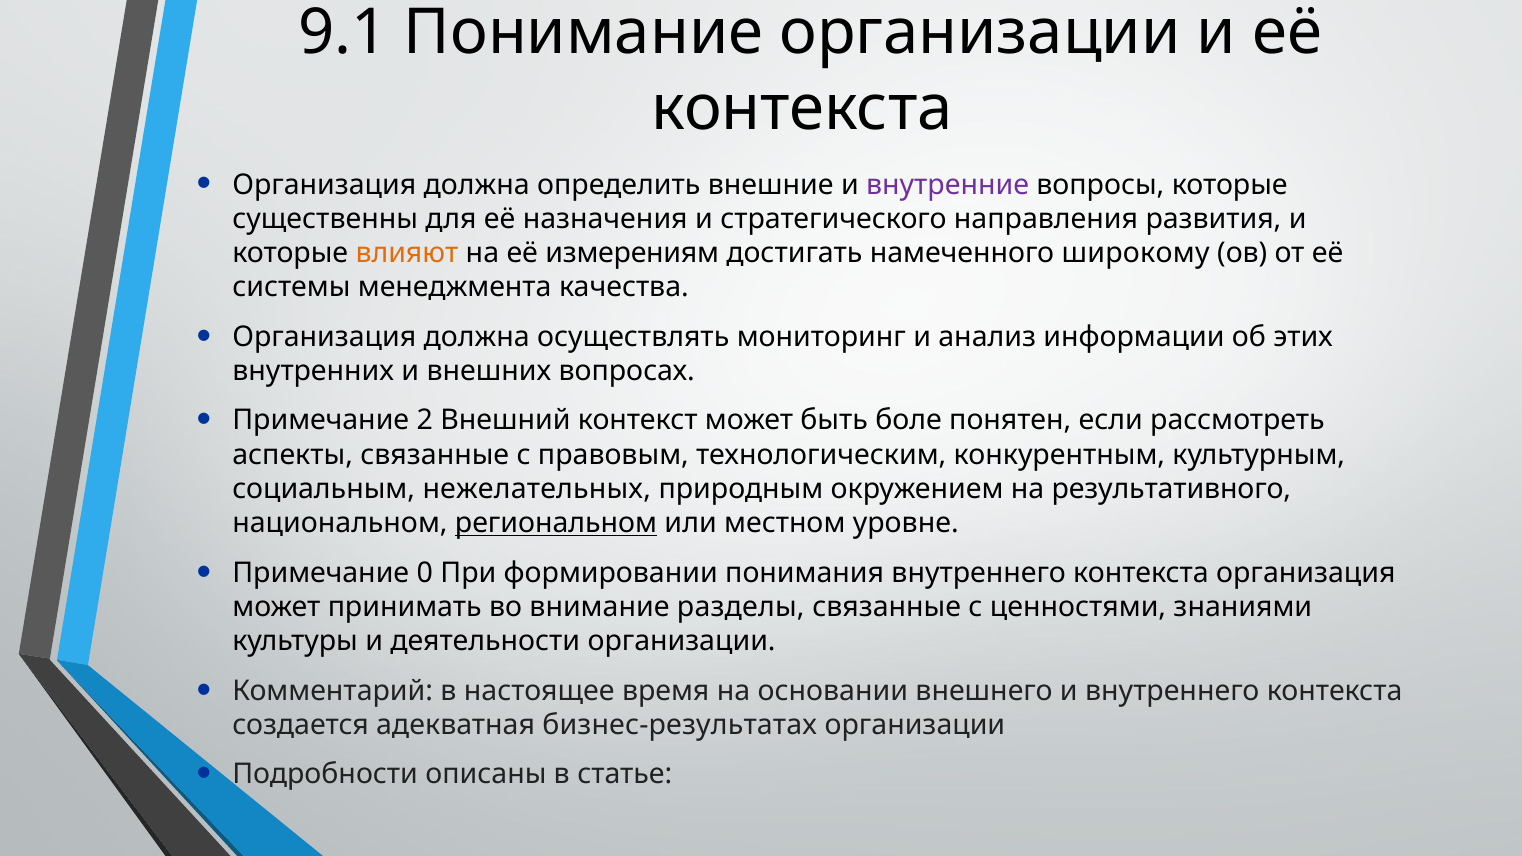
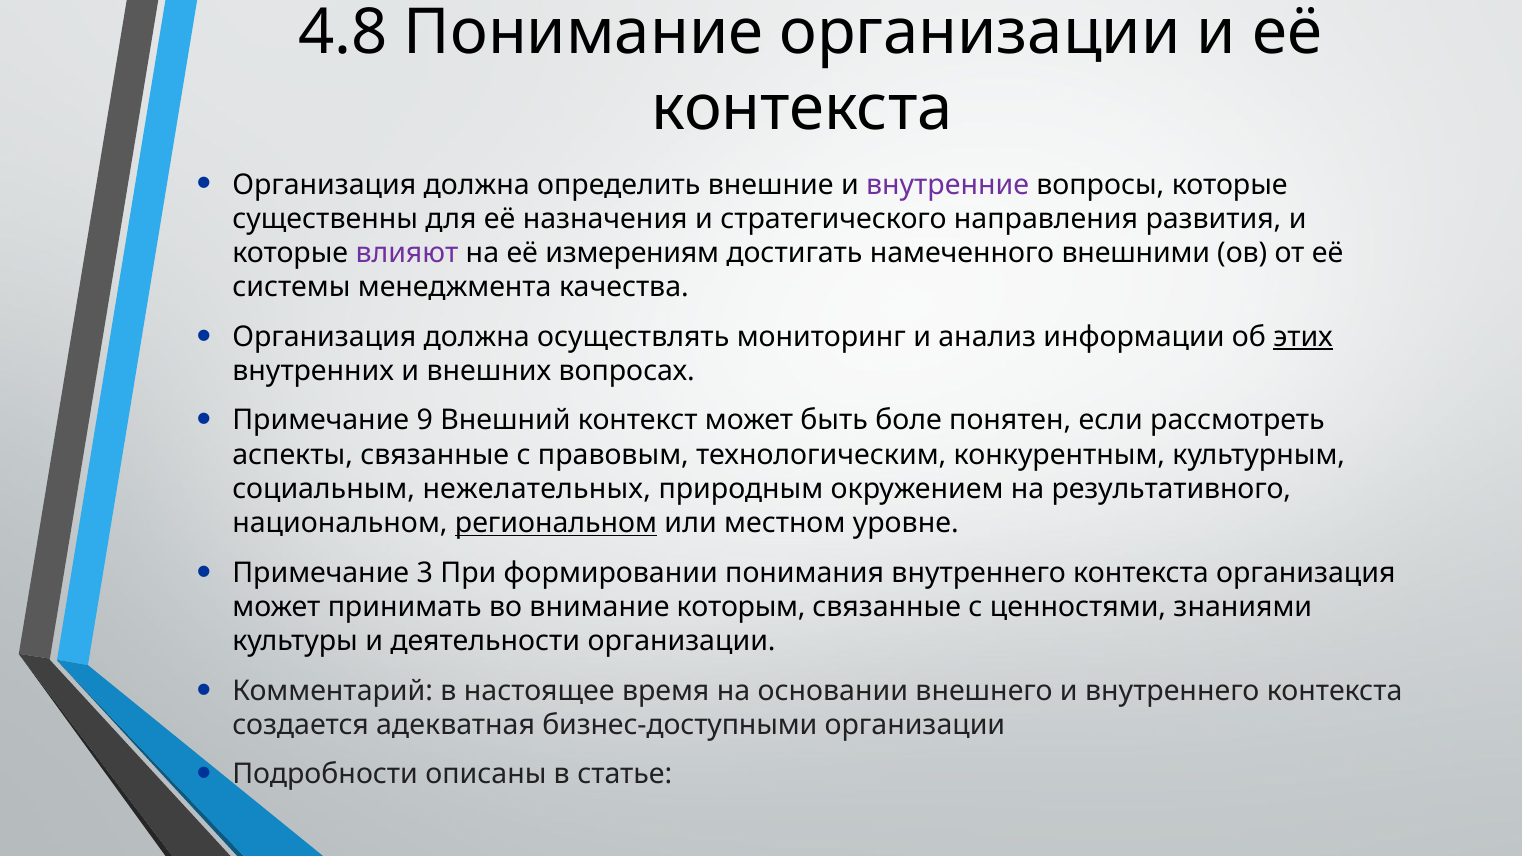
9.1: 9.1 -> 4.8 (343, 32)
влияют colour: orange -> purple (407, 253)
широкому: широкому -> внешними (1136, 253)
этих underline: none -> present (1303, 337)
2: 2 -> 9 (425, 421)
0: 0 -> 3 (425, 573)
разделы: разделы -> которым (741, 607)
бизнес-результатах: бизнес-результатах -> бизнес-доступными (680, 725)
